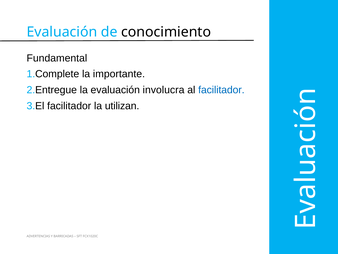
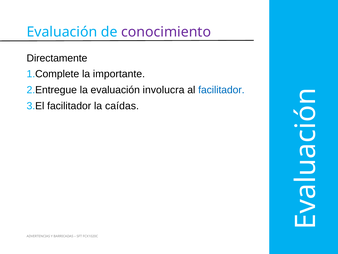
conocimiento colour: black -> purple (166, 32)
Fundamental: Fundamental -> Directamente (57, 58)
utilizan: utilizan -> caídas (122, 106)
